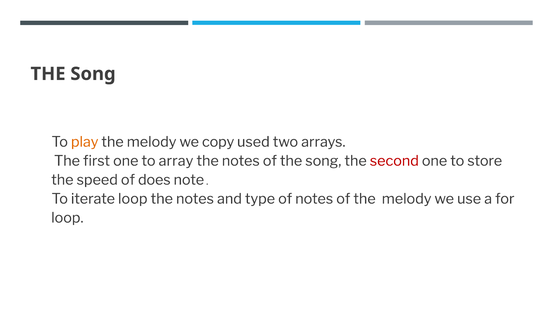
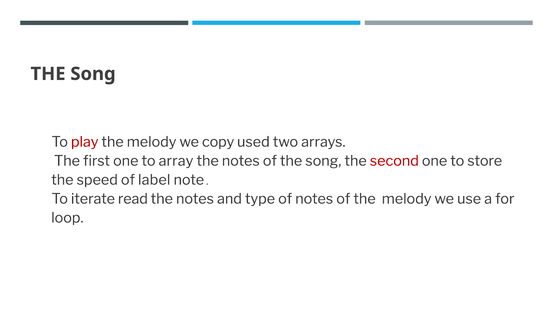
play colour: orange -> red (85, 142)
does: does -> label (154, 180)
iterate loop: loop -> read (133, 199)
